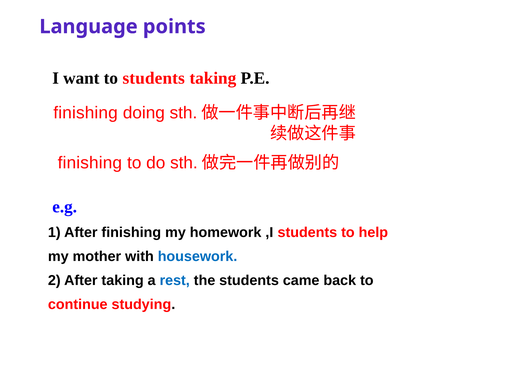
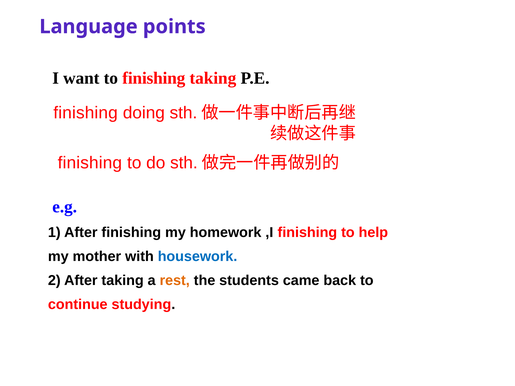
to students: students -> finishing (154, 78)
,I students: students -> finishing (307, 233)
rest colour: blue -> orange (175, 281)
